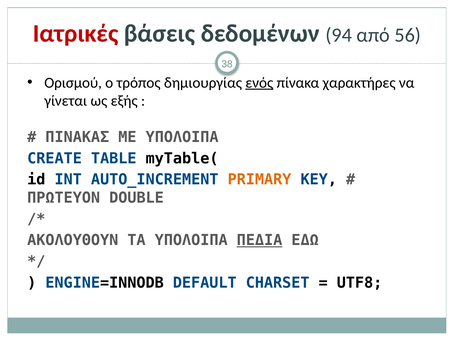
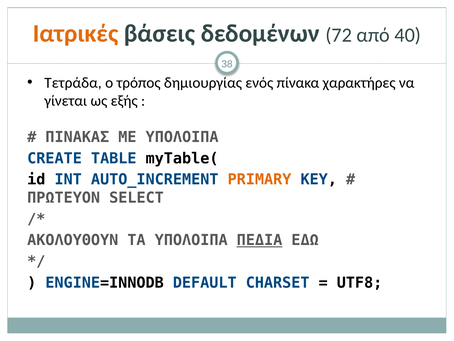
Ιατρικές colour: red -> orange (76, 33)
94: 94 -> 72 (339, 35)
56: 56 -> 40 (408, 35)
Ορισμού: Ορισμού -> Τετράδα (73, 83)
ενός underline: present -> none (259, 83)
DOUBLE: DOUBLE -> SELECT (137, 198)
